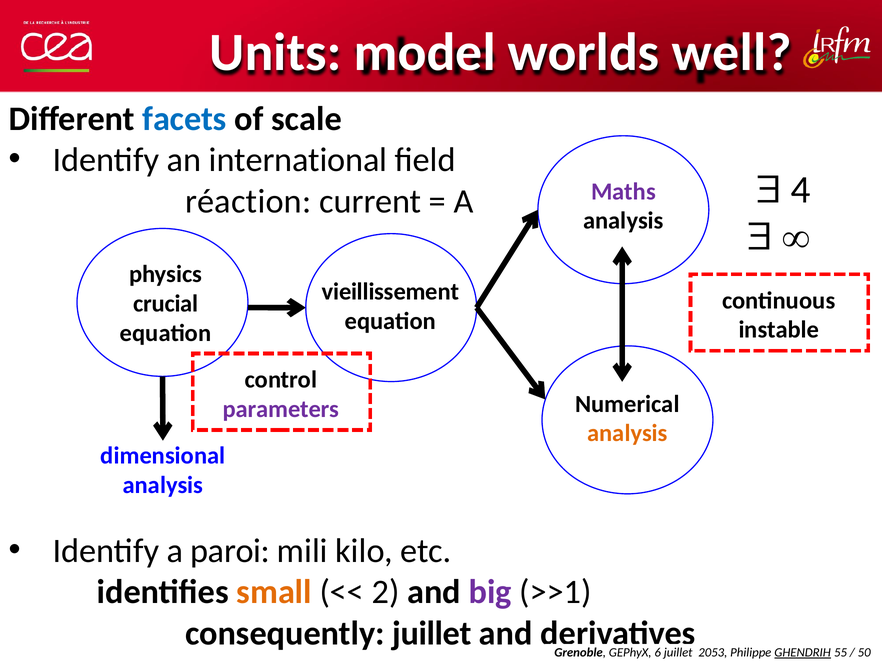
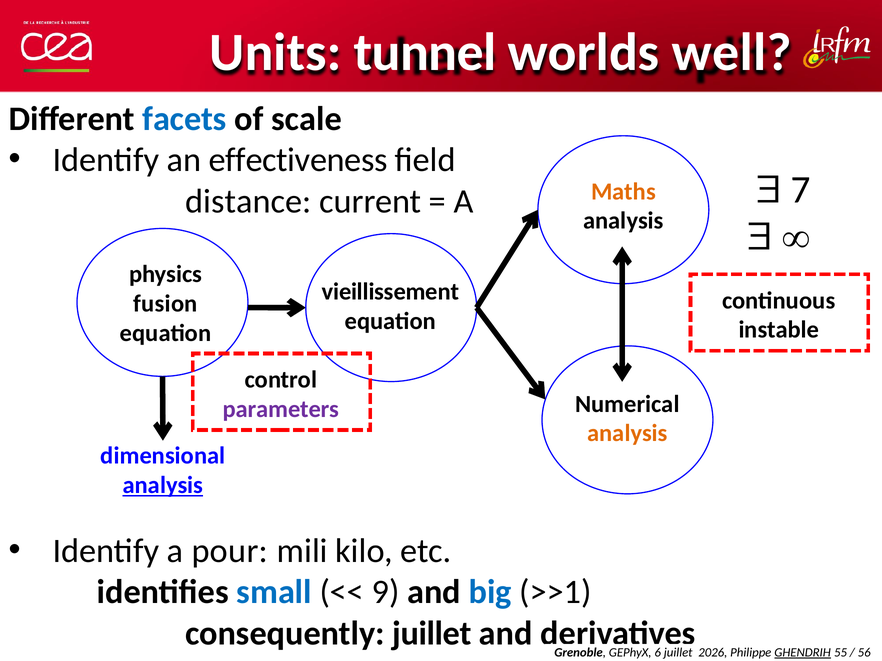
model: model -> tunnel (425, 53)
international: international -> effectiveness (298, 160)
4: 4 -> 7 (800, 190)
Maths colour: purple -> orange (623, 192)
réaction: réaction -> distance (248, 201)
crucial: crucial -> fusion (165, 304)
analysis underline: none -> present (163, 486)
paroi: paroi -> pour (230, 551)
small colour: orange -> blue (274, 593)
2: 2 -> 9 (386, 593)
big colour: purple -> blue (490, 593)
2053: 2053 -> 2026 (713, 653)
50: 50 -> 56 (864, 653)
